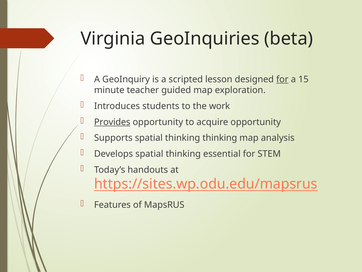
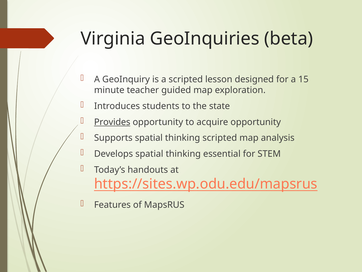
for underline: present -> none (282, 79)
work: work -> state (220, 106)
thinking thinking: thinking -> scripted (220, 138)
